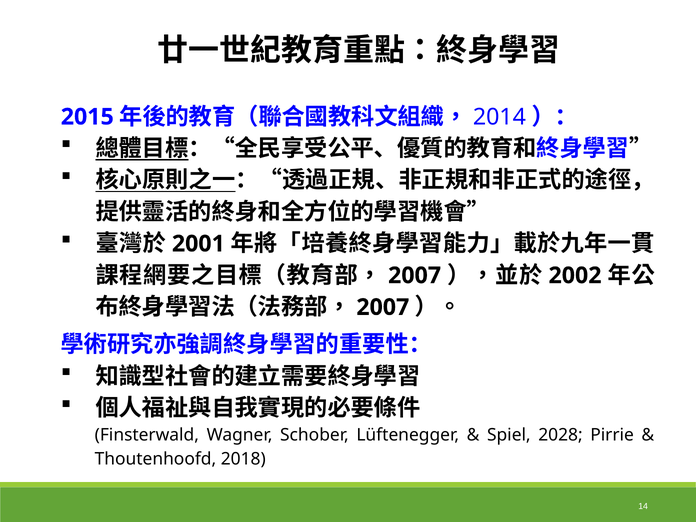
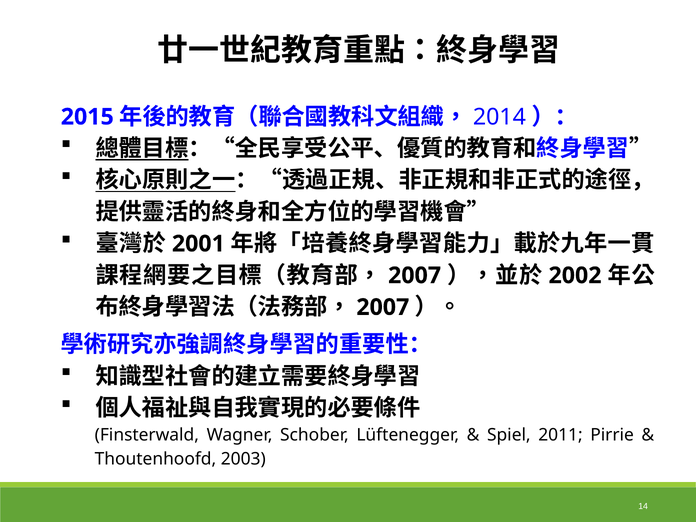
2028: 2028 -> 2011 (560, 435)
2018: 2018 -> 2003 (243, 459)
